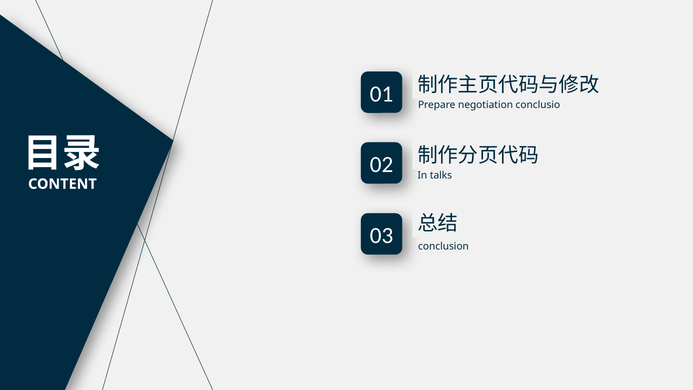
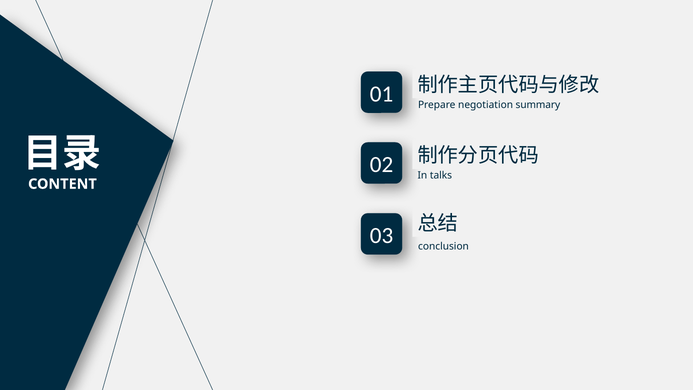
conclusio: conclusio -> summary (538, 105)
